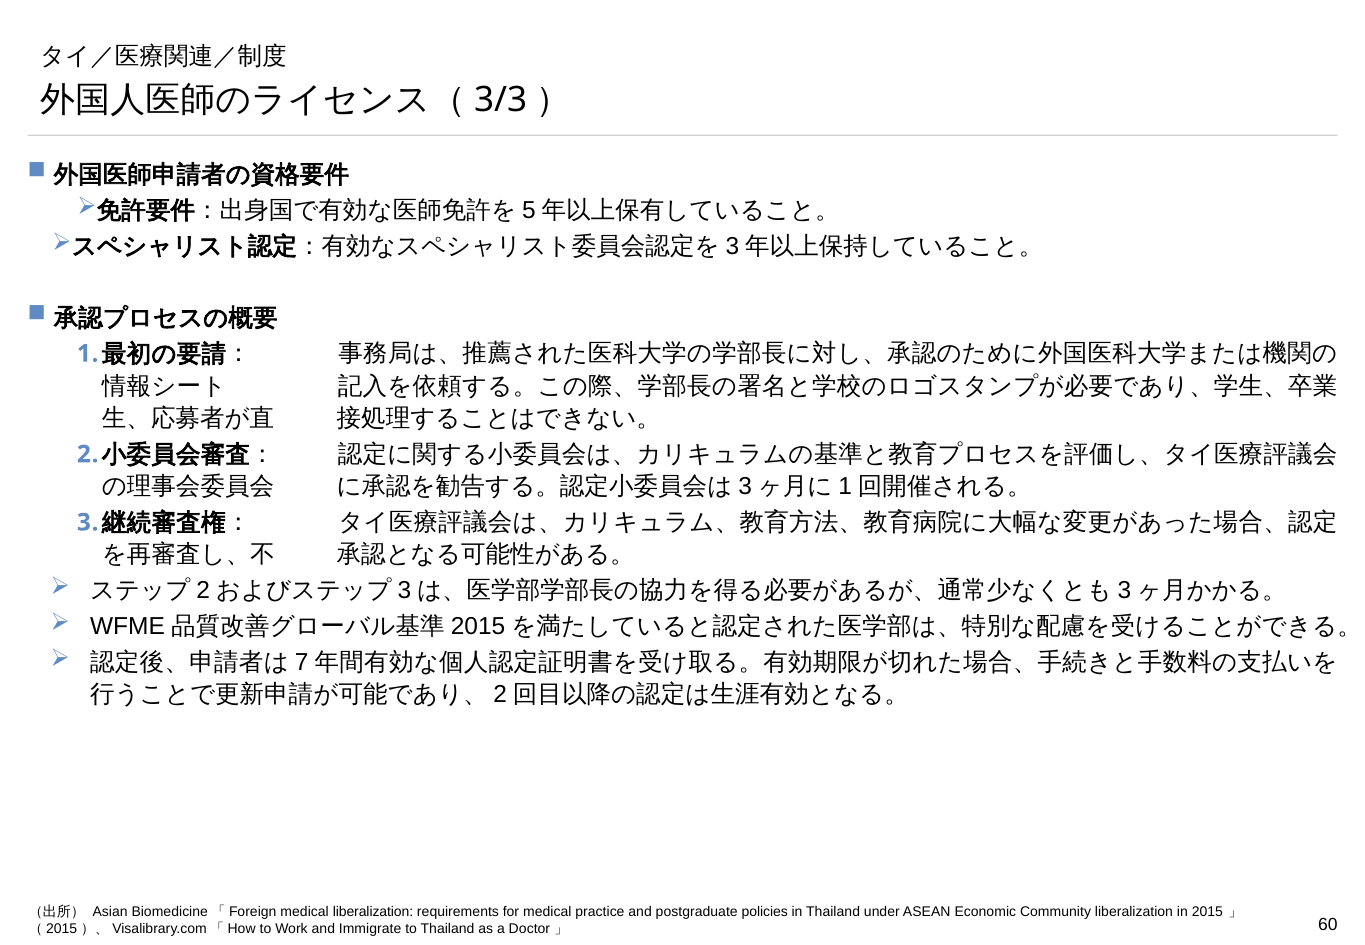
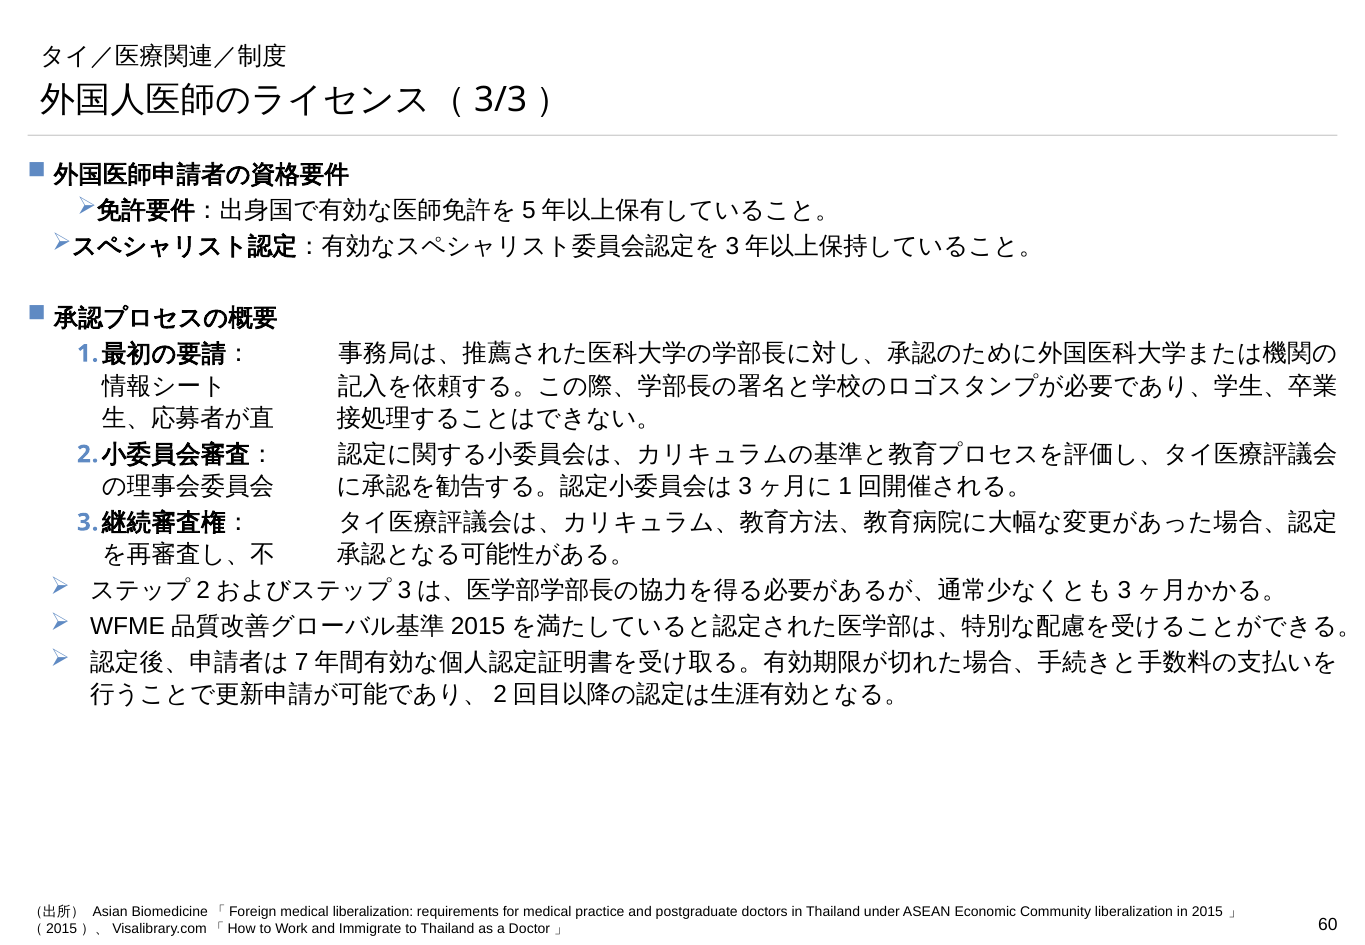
policies: policies -> doctors (765, 912)
